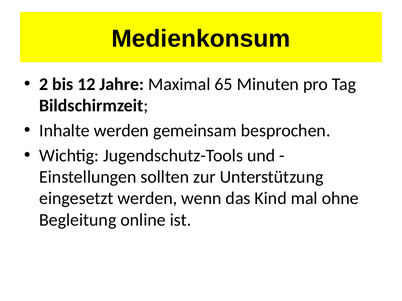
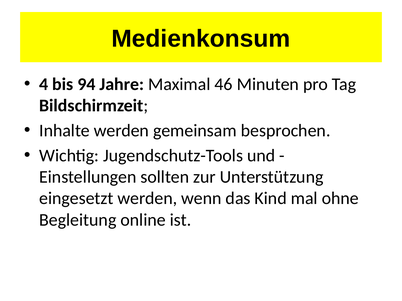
2: 2 -> 4 (44, 84)
12: 12 -> 94 (86, 84)
65: 65 -> 46 (224, 84)
